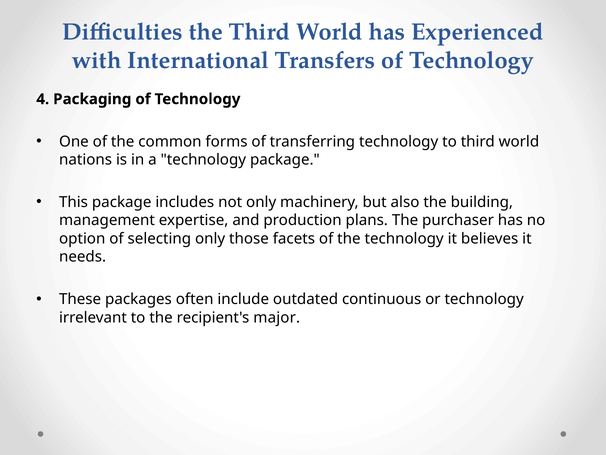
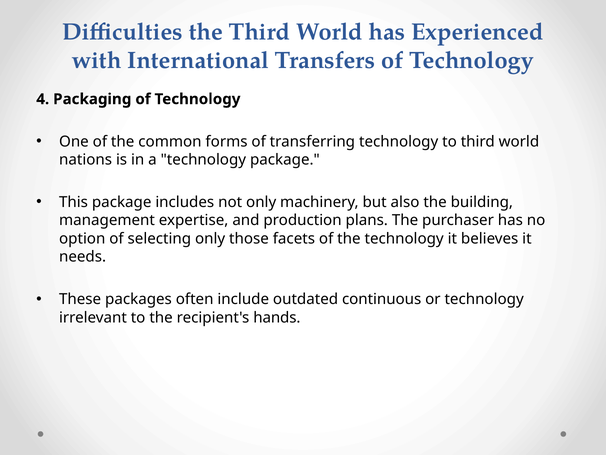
major: major -> hands (277, 317)
